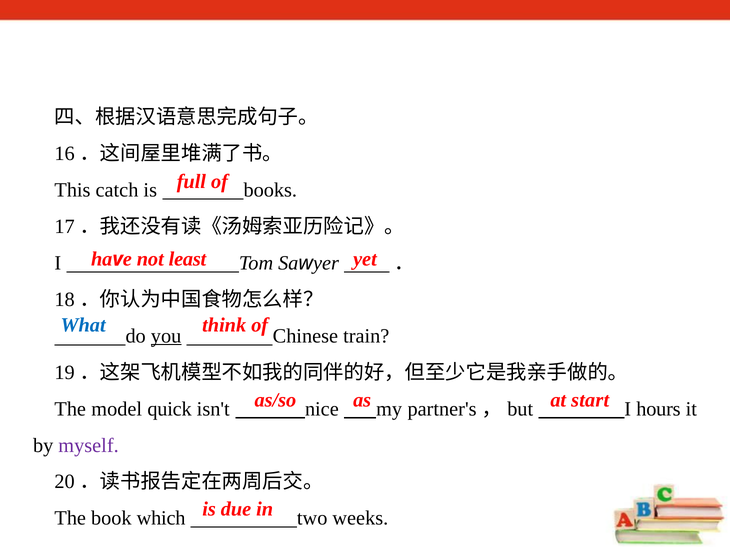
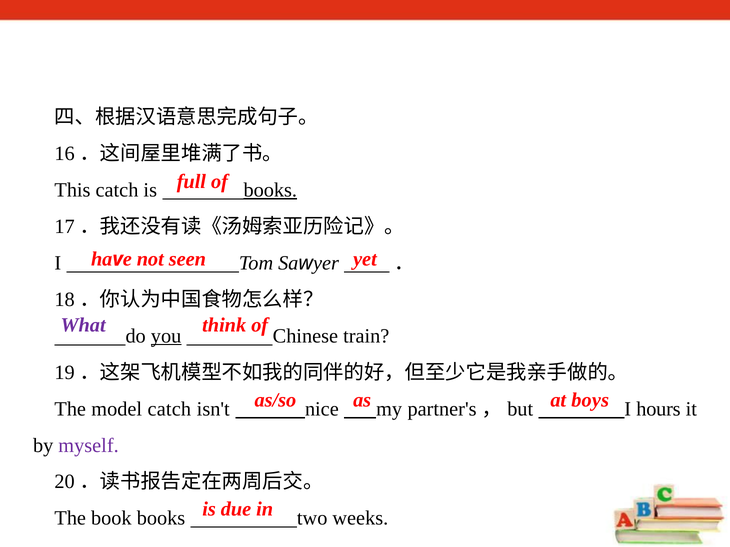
books underline: none -> present (270, 190)
least: least -> seen (187, 259)
What colour: blue -> purple (83, 325)
start: start -> boys (590, 400)
model quick: quick -> catch (169, 409)
book which: which -> books (161, 519)
